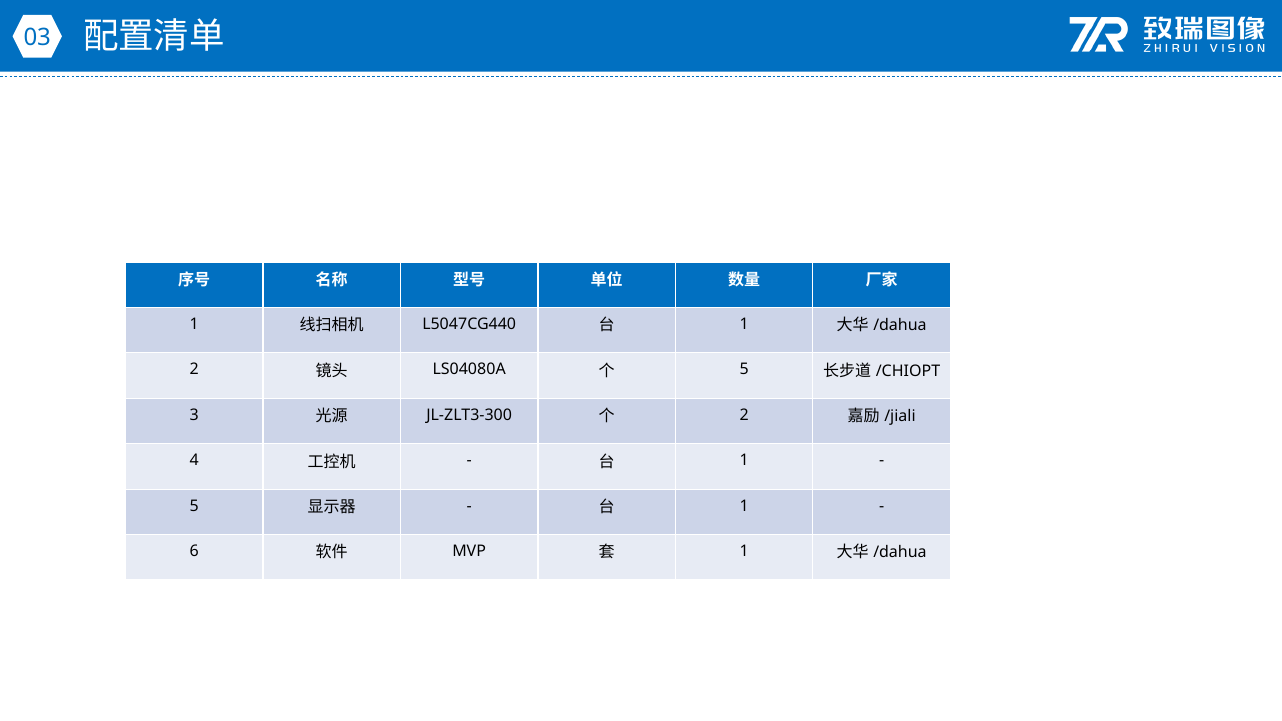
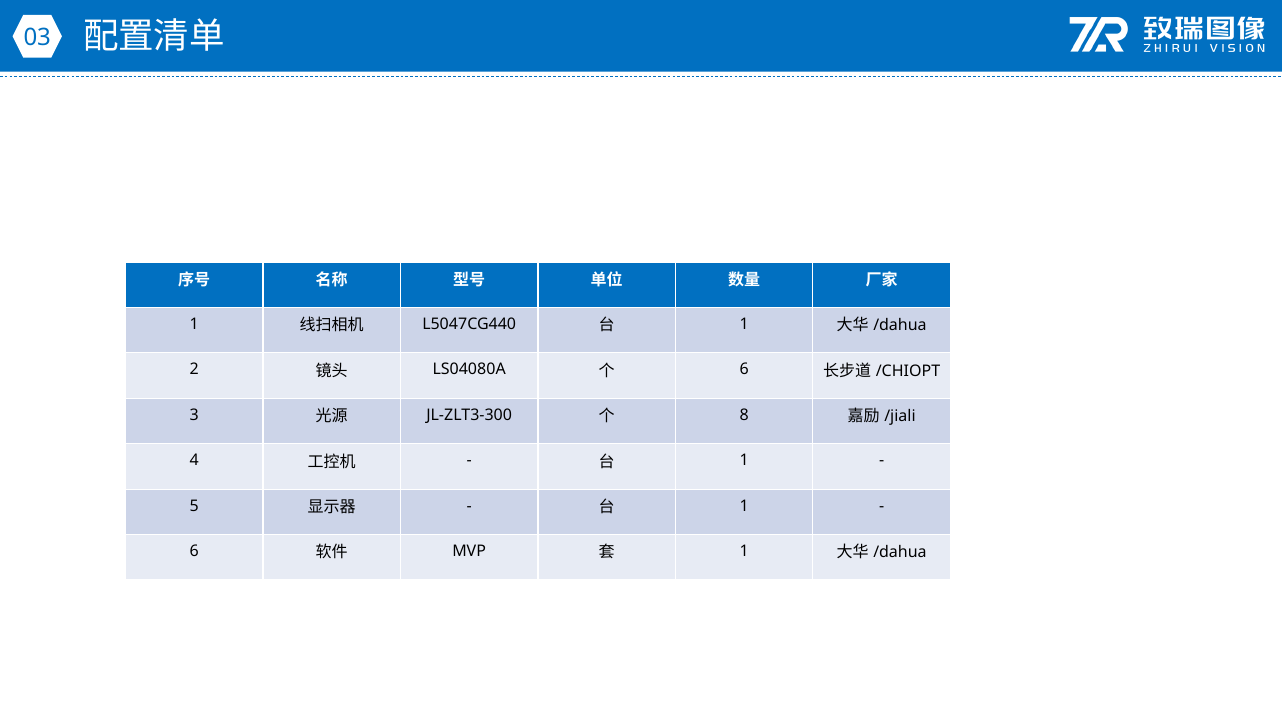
5: 5 -> 6 (744, 370)
2: 2 -> 8 (744, 415)
